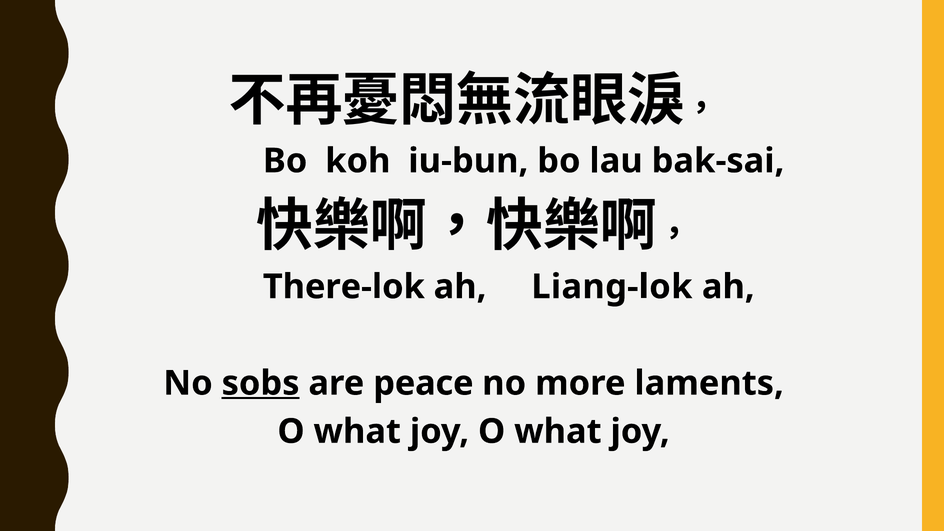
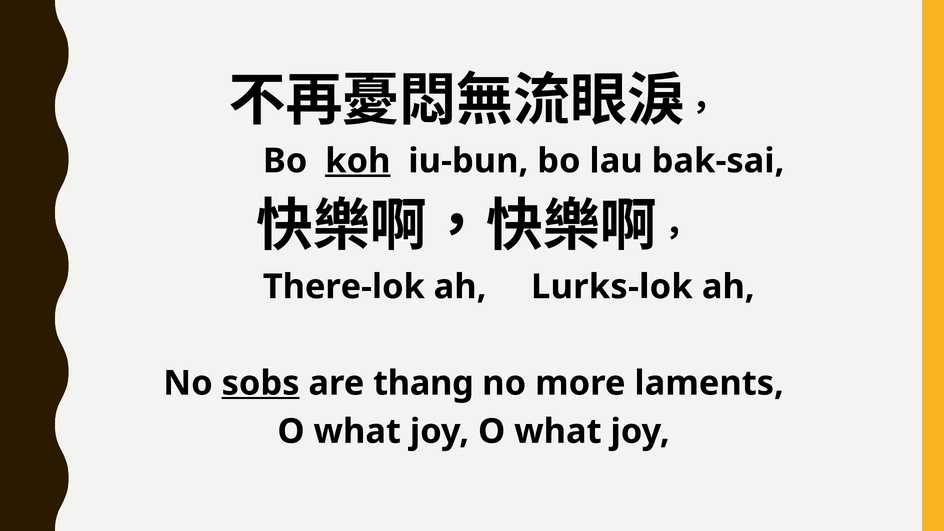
koh underline: none -> present (358, 161)
Liang-lok: Liang-lok -> Lurks-lok (612, 287)
peace: peace -> thang (423, 383)
